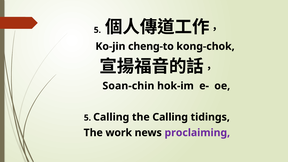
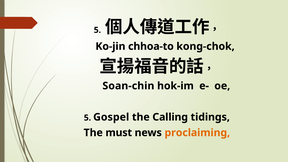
cheng-to: cheng-to -> chhoa-to (151, 46)
5 Calling: Calling -> Gospel (111, 117)
work: work -> must (119, 133)
proclaiming colour: purple -> orange (197, 133)
